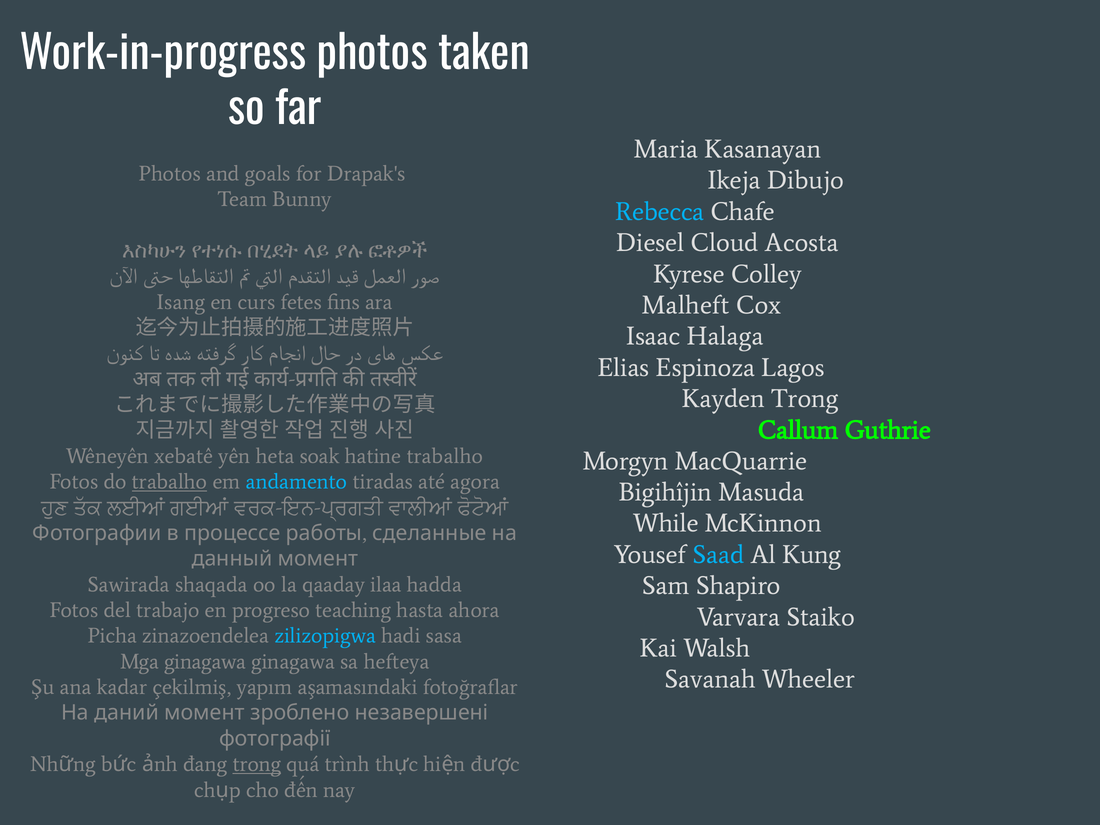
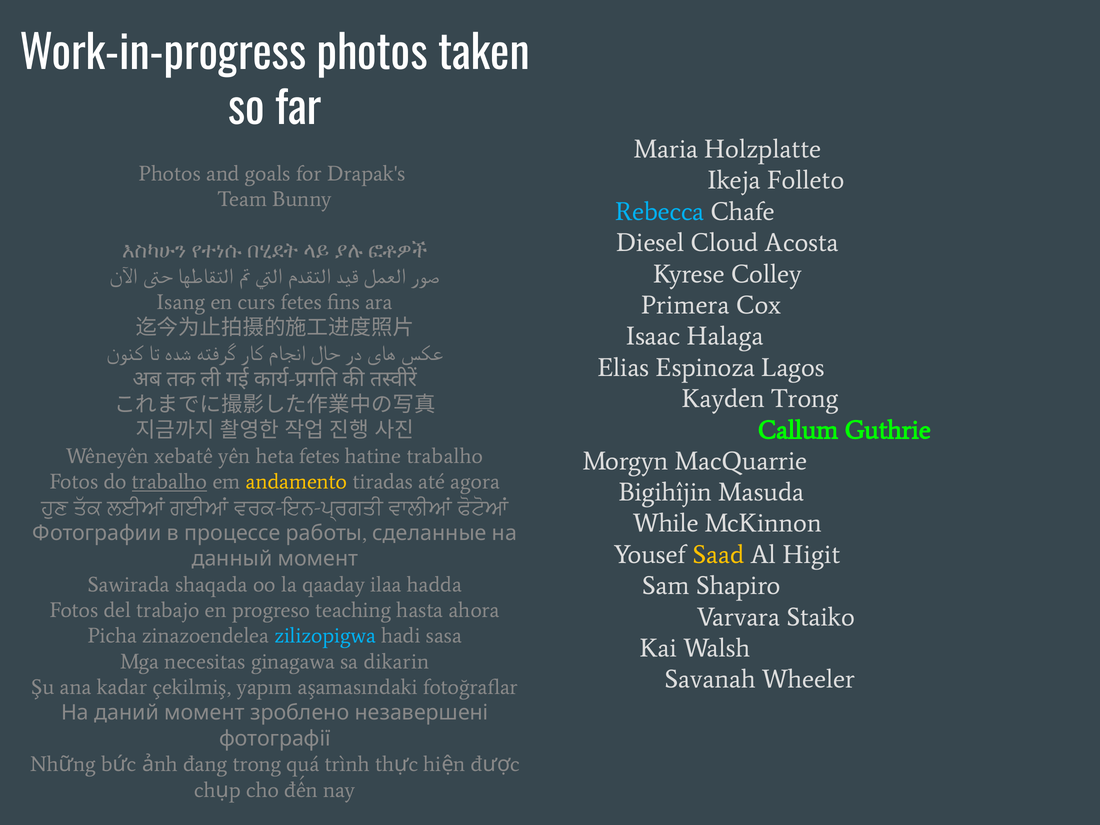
Kasanayan: Kasanayan -> Holzplatte (763, 149)
Dibujo: Dibujo -> Folleto (806, 180)
Malheft: Malheft -> Primera (686, 305)
heta soak: soak -> fetes (320, 456)
andamento colour: light blue -> yellow (297, 482)
Saad colour: light blue -> yellow (718, 555)
Kung: Kung -> Higit (811, 555)
Mga ginagawa: ginagawa -> necesitas (205, 662)
hefteya: hefteya -> dikarin (397, 662)
trong underline: present -> none (257, 764)
